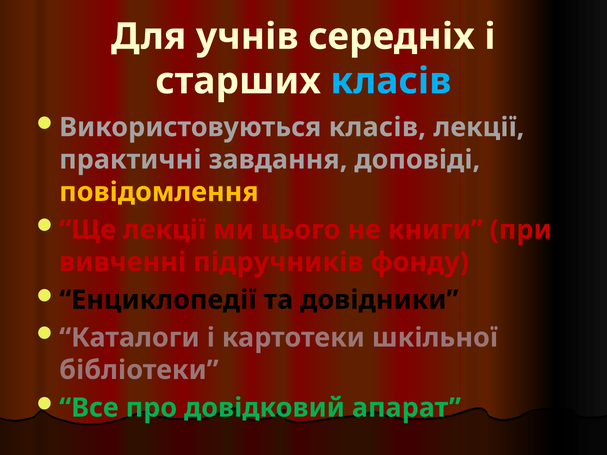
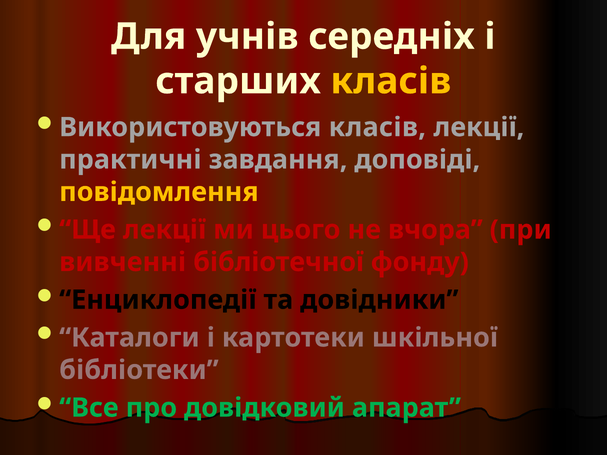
класів colour: light blue -> yellow (391, 81)
книги: книги -> вчора (435, 230)
підручників: підручників -> бібліотечної (279, 262)
